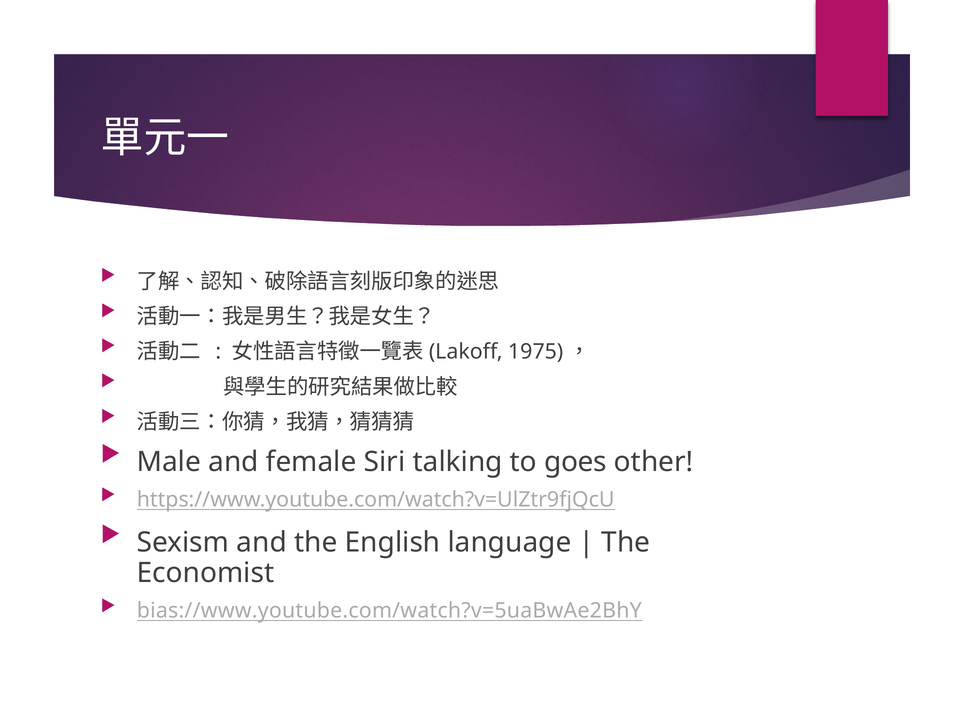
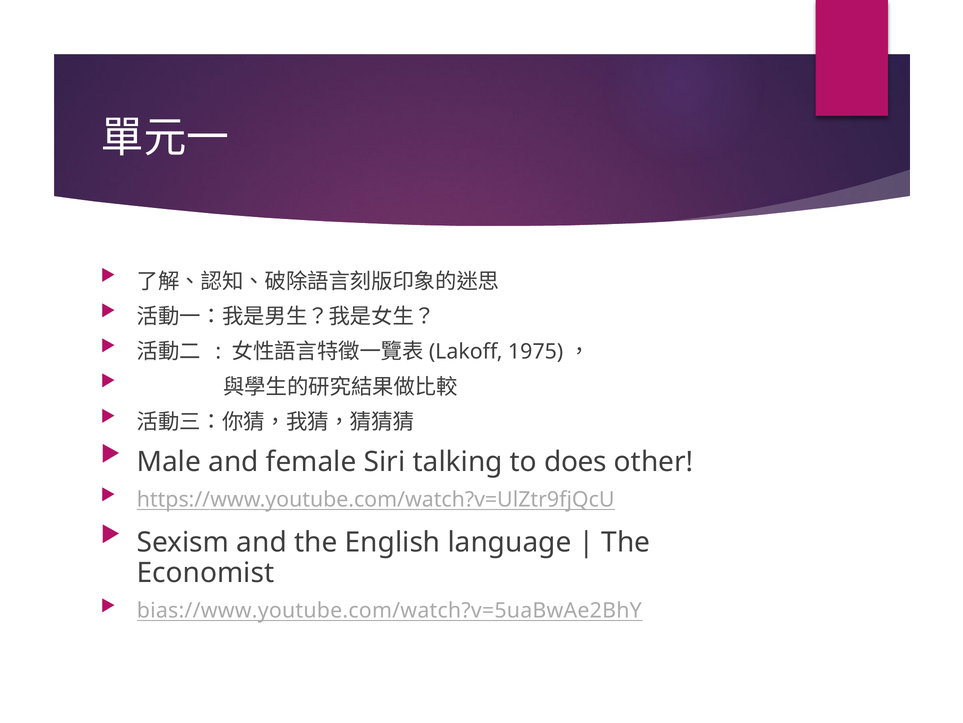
goes: goes -> does (576, 461)
